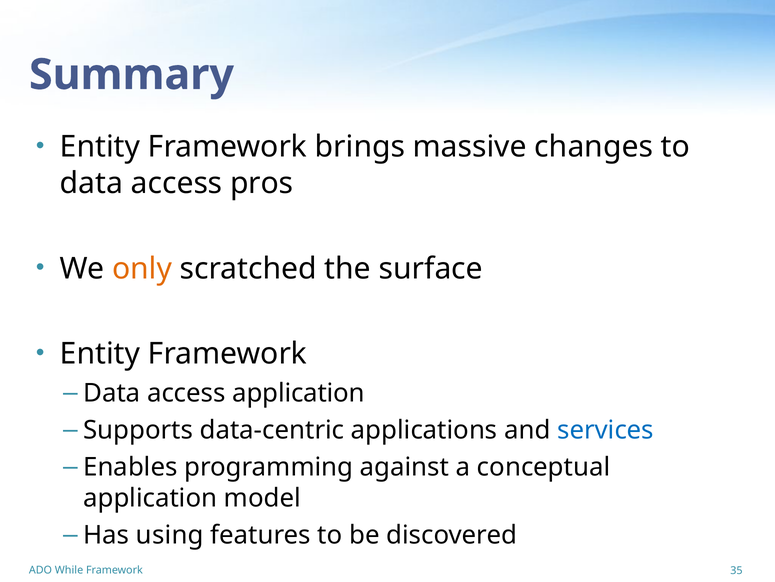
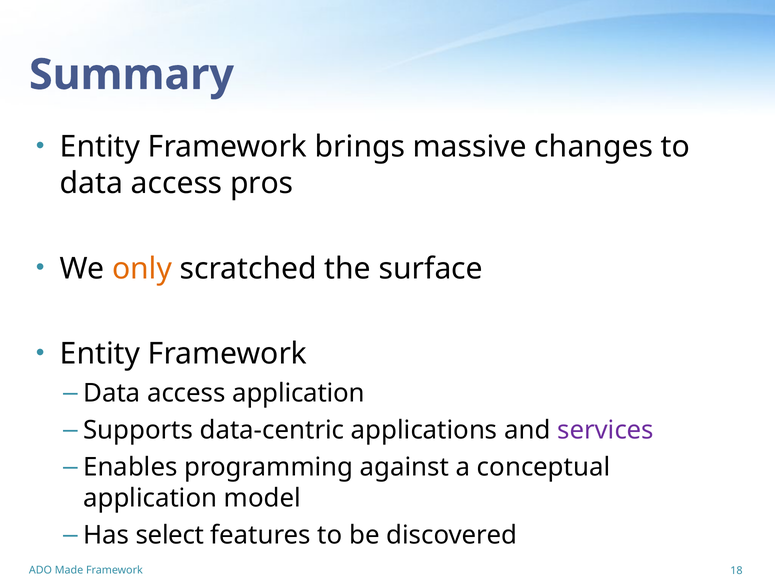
services colour: blue -> purple (605, 430)
using: using -> select (170, 535)
While: While -> Made (69, 570)
35: 35 -> 18 (737, 570)
